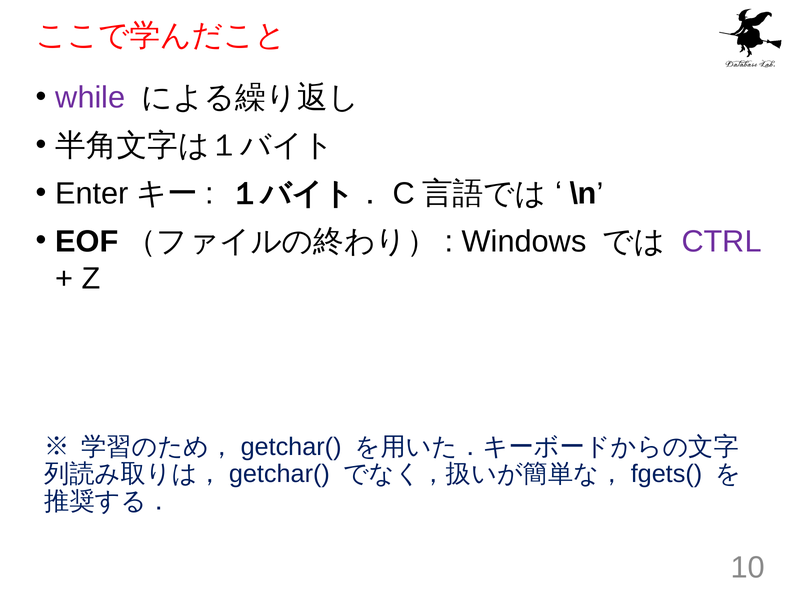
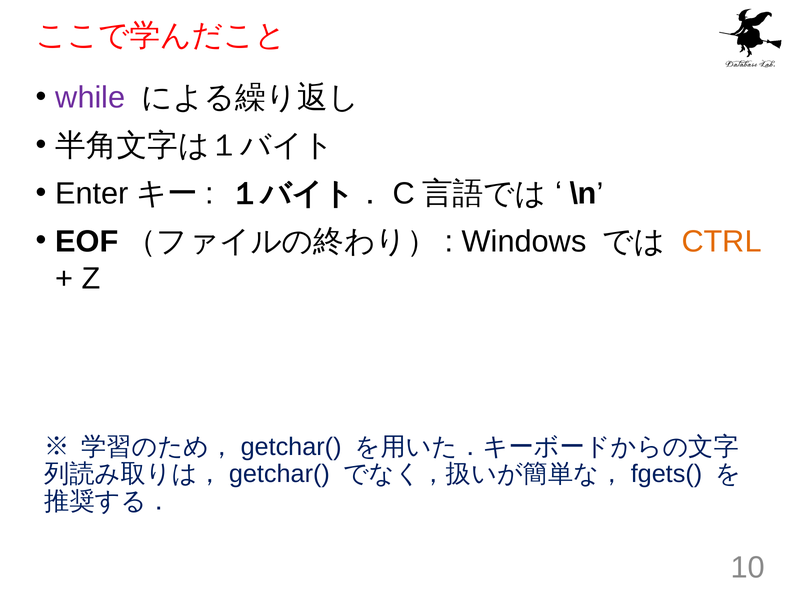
CTRL colour: purple -> orange (722, 241)
